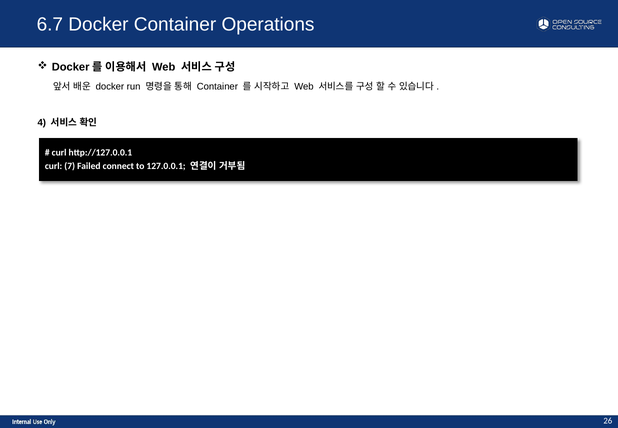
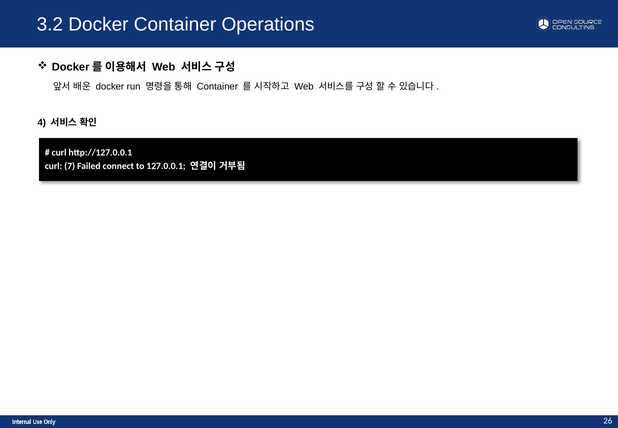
6.7: 6.7 -> 3.2 (50, 24)
